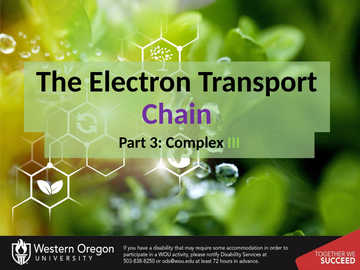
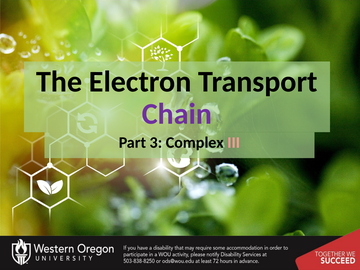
III colour: light green -> pink (234, 143)
